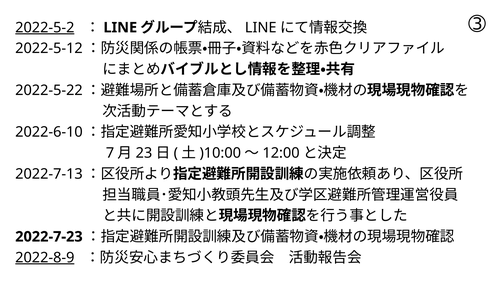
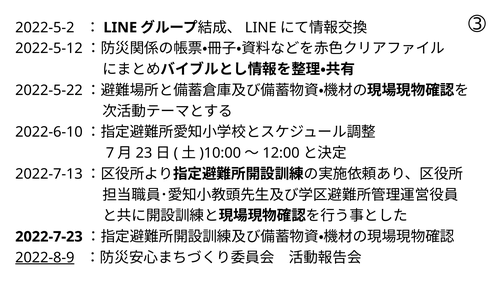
2022-5-2 underline: present -> none (45, 28)
